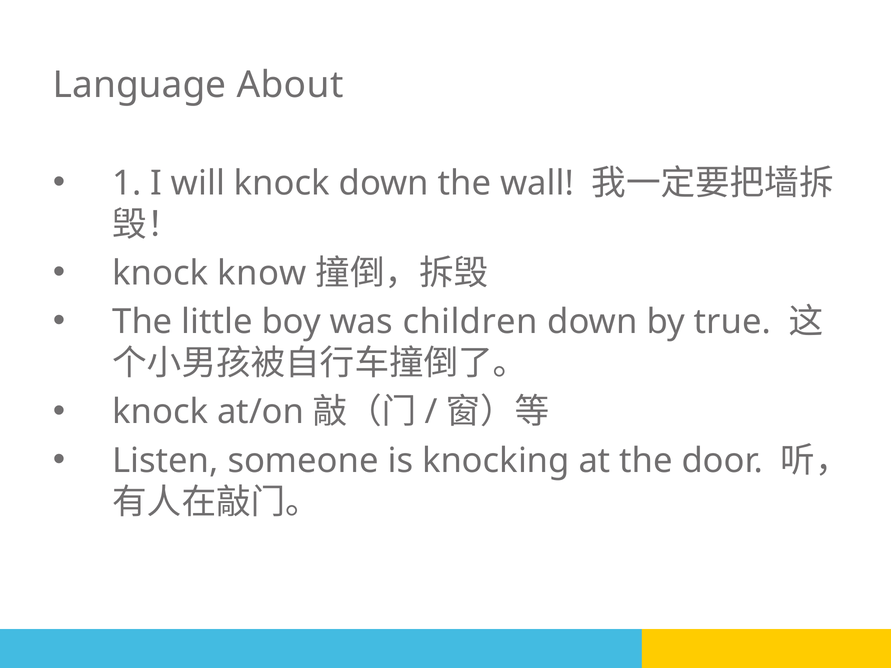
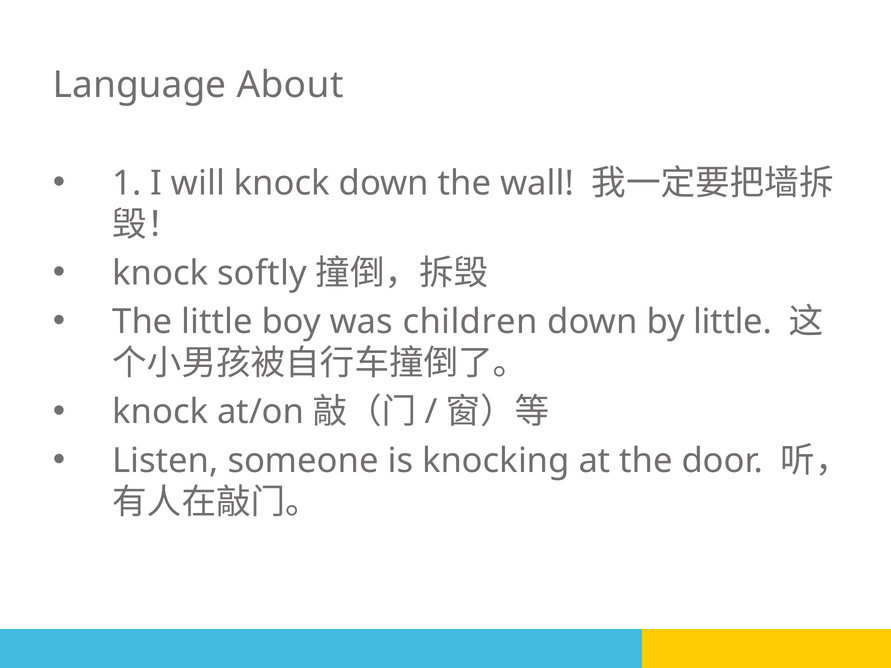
know: know -> softly (262, 274)
by true: true -> little (733, 322)
